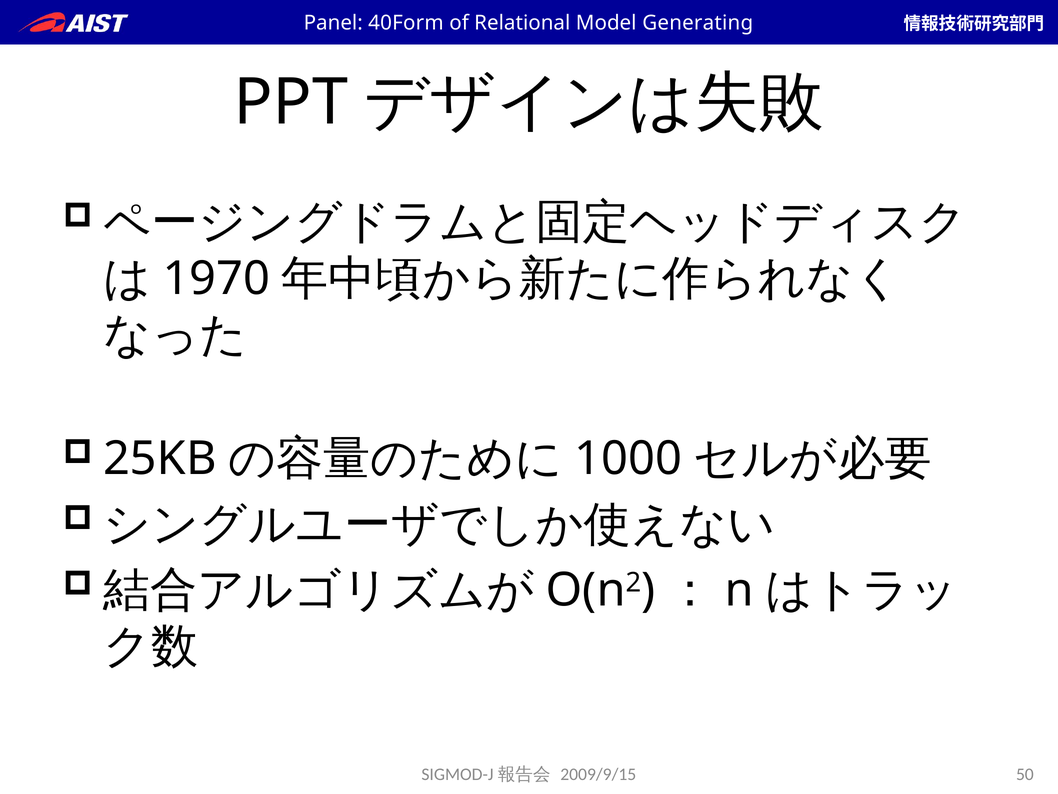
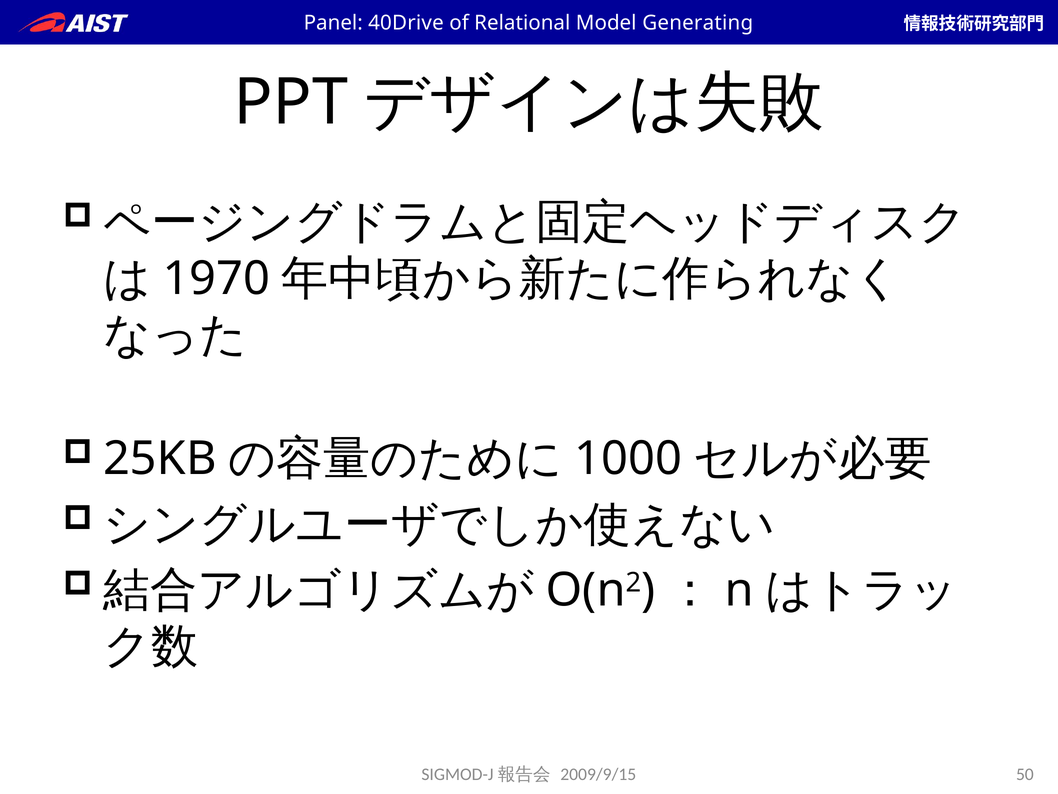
40Form: 40Form -> 40Drive (406, 23)
